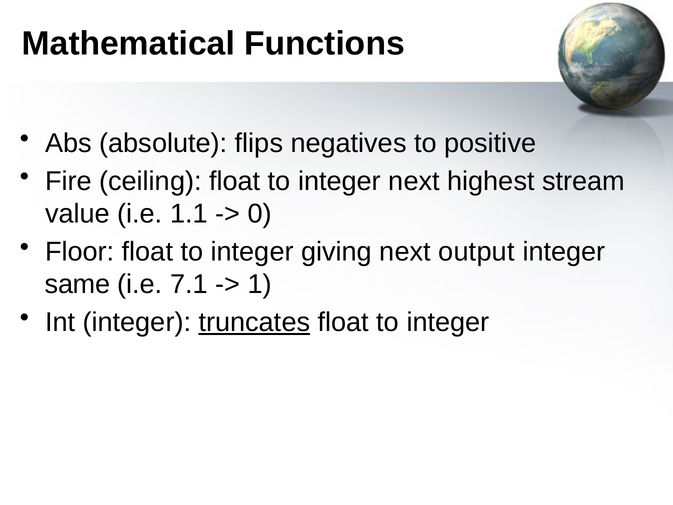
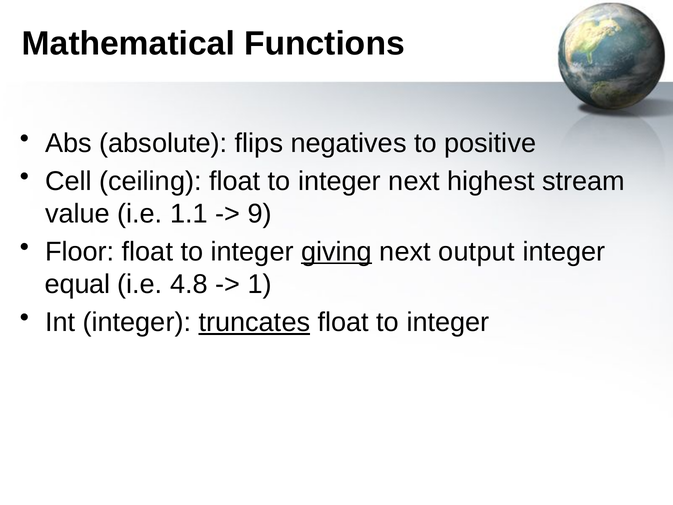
Fire: Fire -> Cell (68, 181)
0: 0 -> 9 (260, 214)
giving underline: none -> present (337, 252)
same: same -> equal (78, 284)
7.1: 7.1 -> 4.8 (189, 284)
